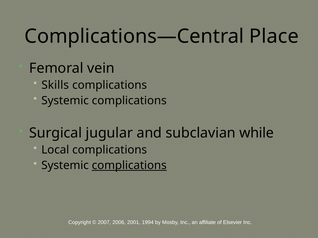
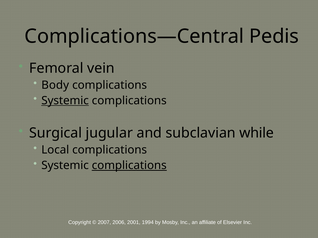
Place: Place -> Pedis (274, 36)
Skills: Skills -> Body (55, 85)
Systemic underline: none -> present (65, 101)
